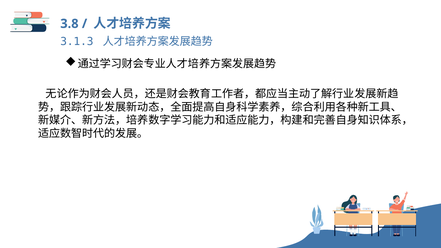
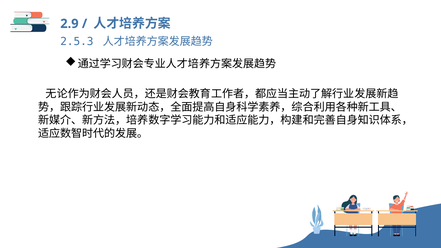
3.8: 3.8 -> 2.9 (69, 24)
3.1.3: 3.1.3 -> 2.5.3 (77, 42)
